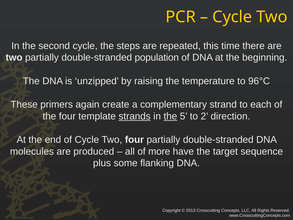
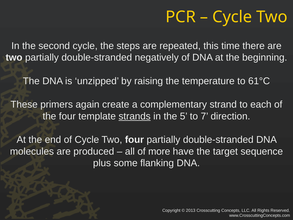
population: population -> negatively (157, 57)
96°C: 96°C -> 61°C (259, 81)
the underline: present -> none (170, 116)
2: 2 -> 7 (204, 116)
